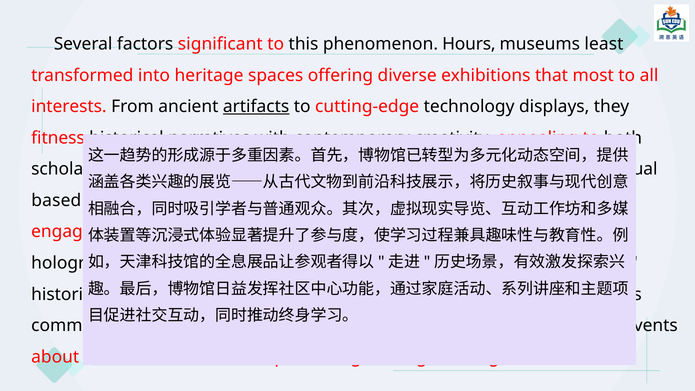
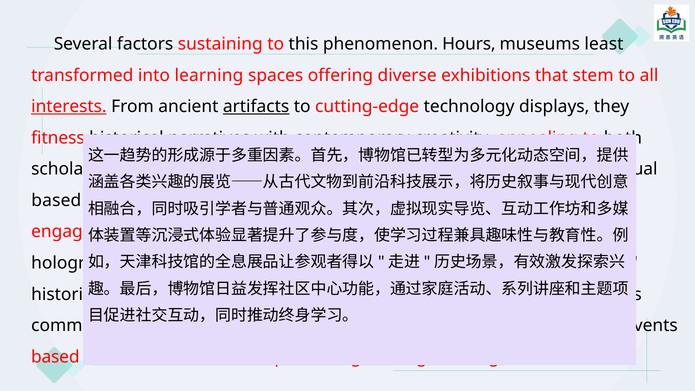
significant: significant -> sustaining (220, 44)
into heritage: heritage -> learning (209, 75)
most: most -> stem (593, 75)
interests underline: none -> present (69, 107)
about: about -> based (55, 357)
